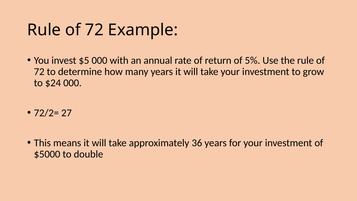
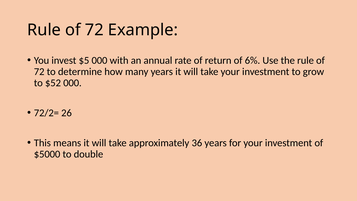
5%: 5% -> 6% (252, 60)
$24: $24 -> $52 (53, 83)
27: 27 -> 26 (67, 113)
